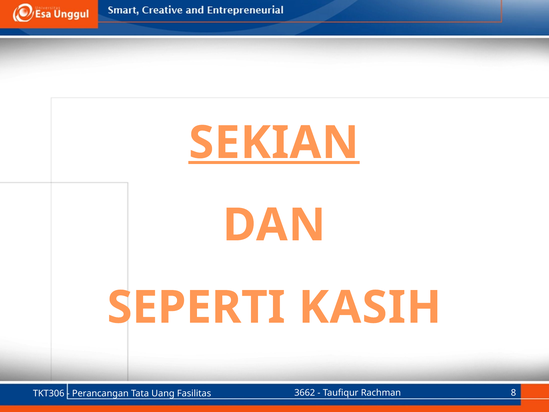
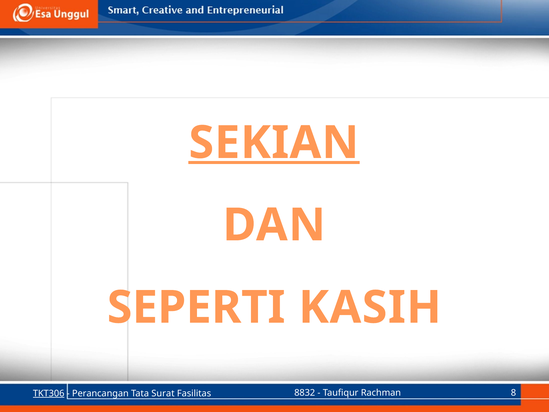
3662: 3662 -> 8832 (305, 392)
TKT306 underline: none -> present (49, 393)
Uang: Uang -> Surat (163, 393)
